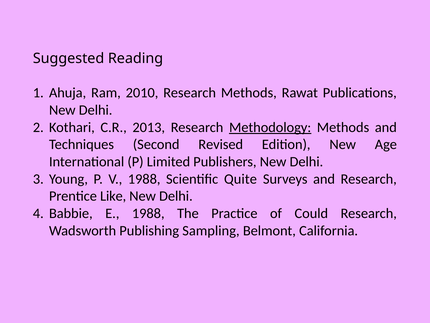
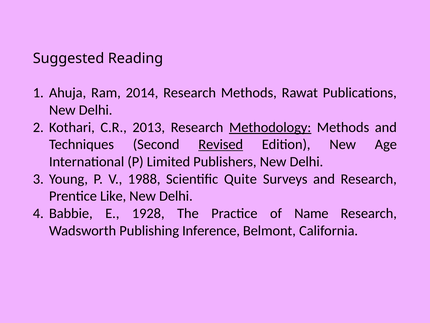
2010: 2010 -> 2014 (142, 93)
Revised underline: none -> present (221, 144)
E 1988: 1988 -> 1928 (148, 213)
Could: Could -> Name (311, 213)
Sampling: Sampling -> Inference (211, 230)
